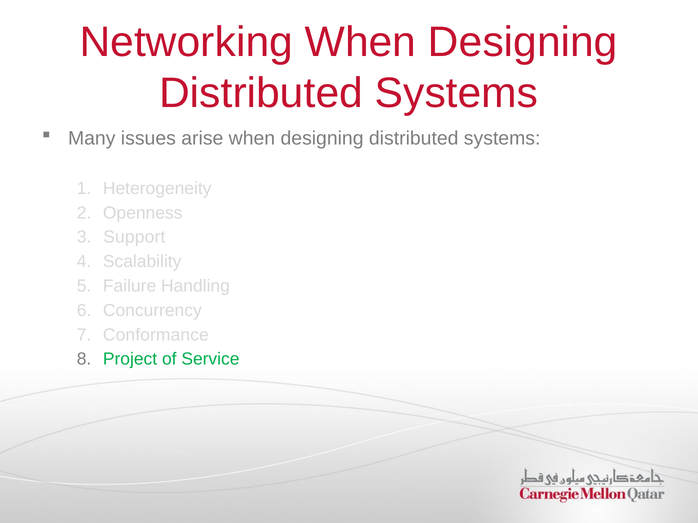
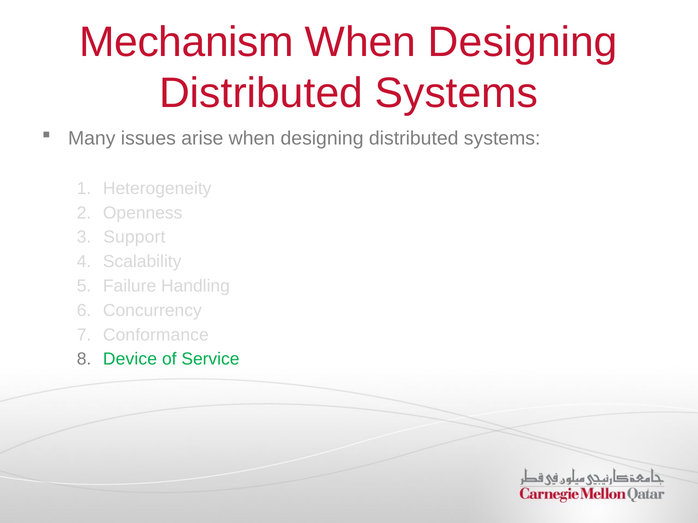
Networking: Networking -> Mechanism (186, 42)
Project: Project -> Device (130, 360)
